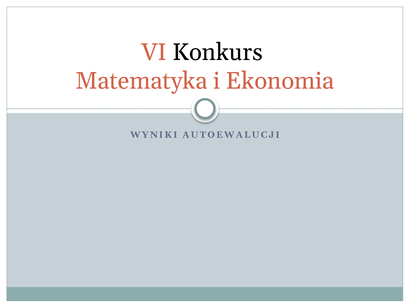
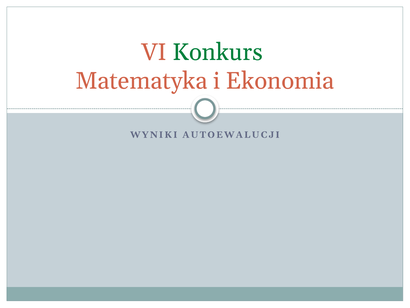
Konkurs colour: black -> green (218, 52)
